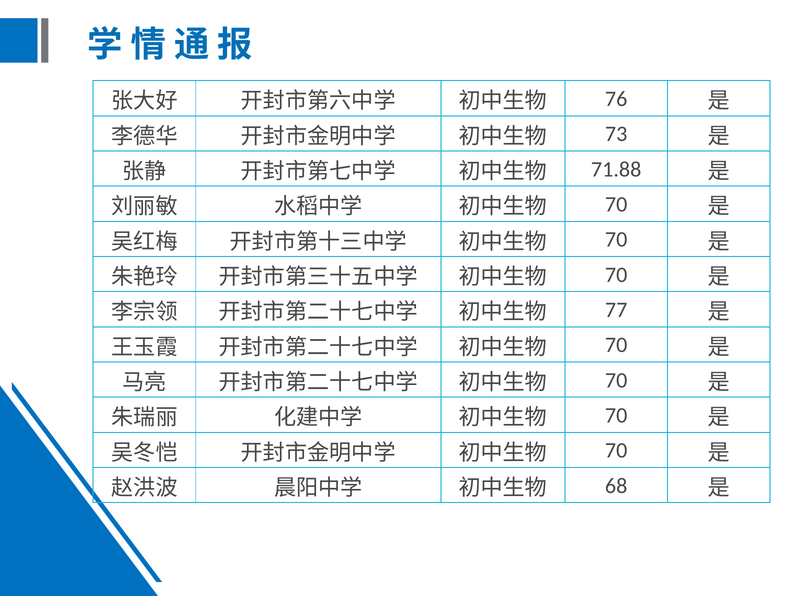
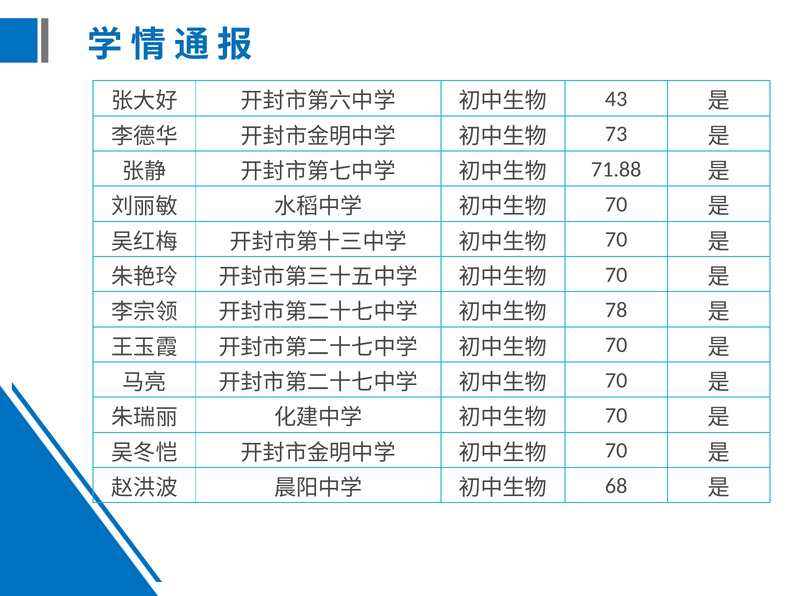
76: 76 -> 43 (616, 99)
77: 77 -> 78 (616, 310)
